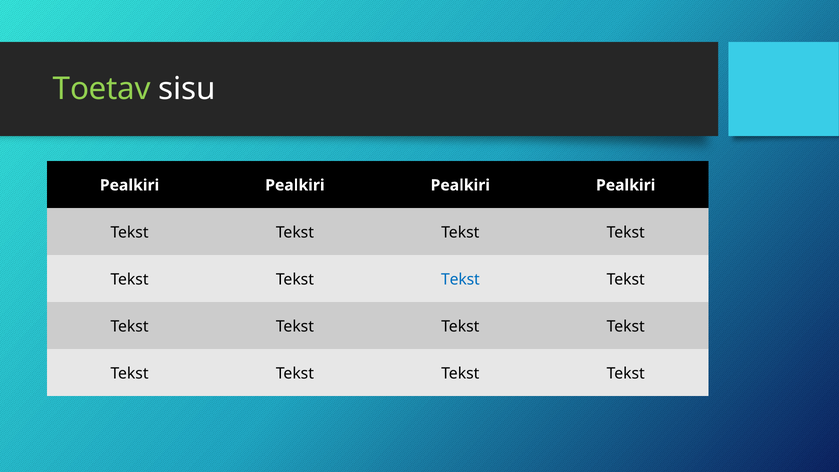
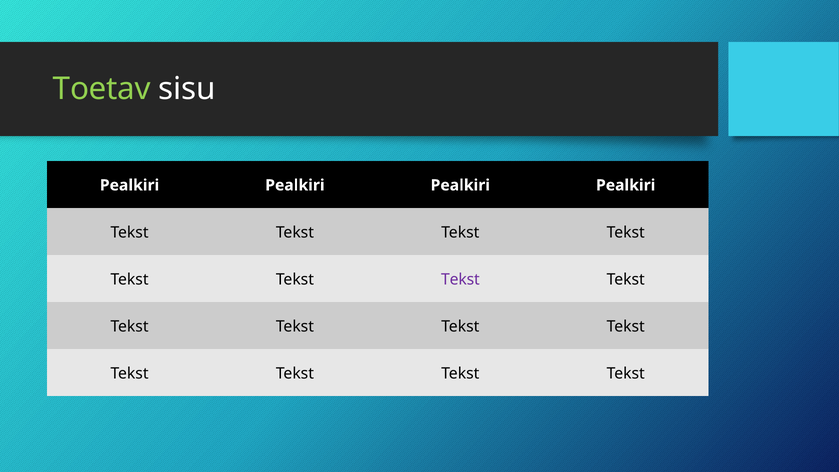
Tekst colour: blue -> purple (460, 279)
